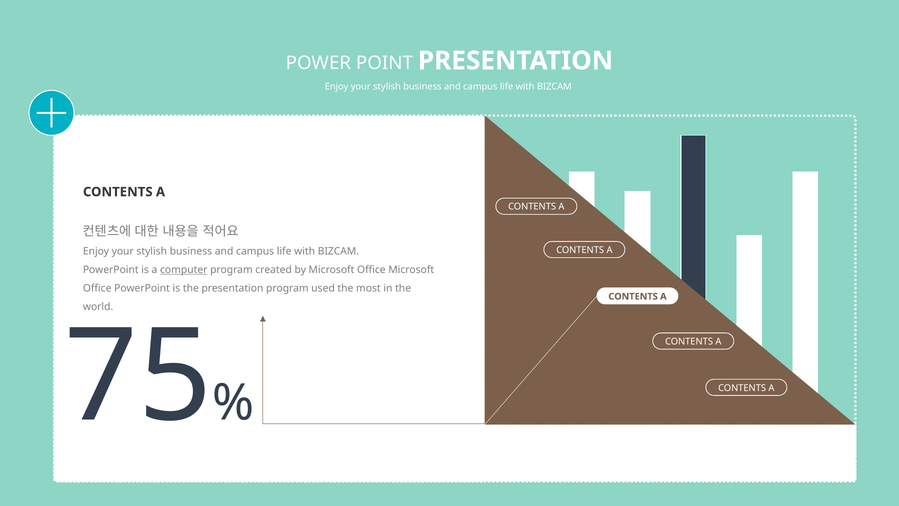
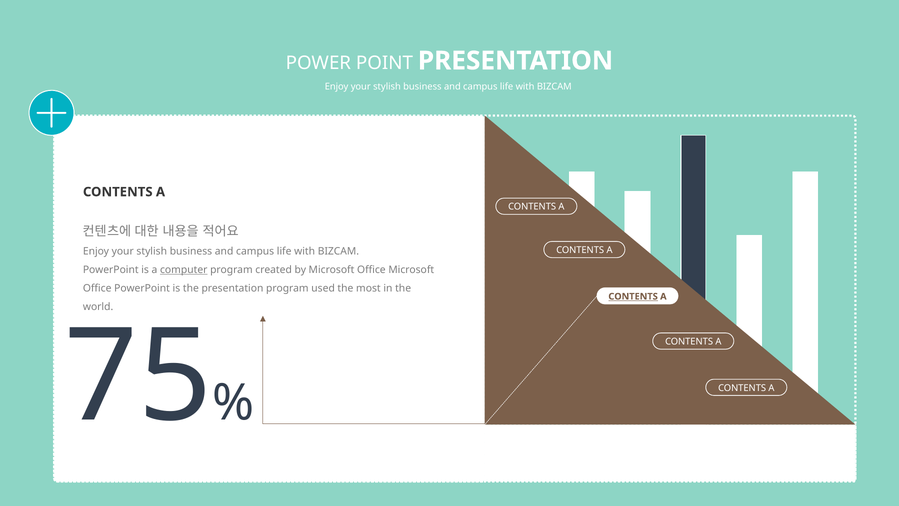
CONTENTS underline: none -> present (633, 296)
